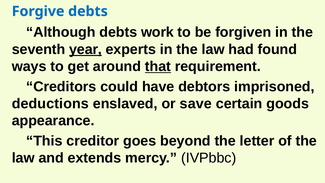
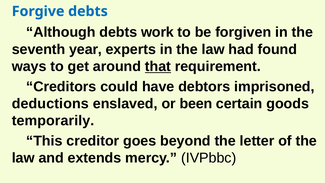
year underline: present -> none (86, 49)
save: save -> been (196, 104)
appearance: appearance -> temporarily (53, 121)
